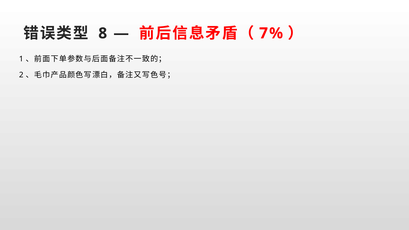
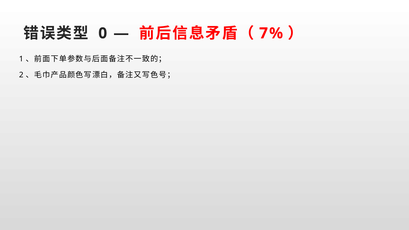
8: 8 -> 0 (103, 33)
